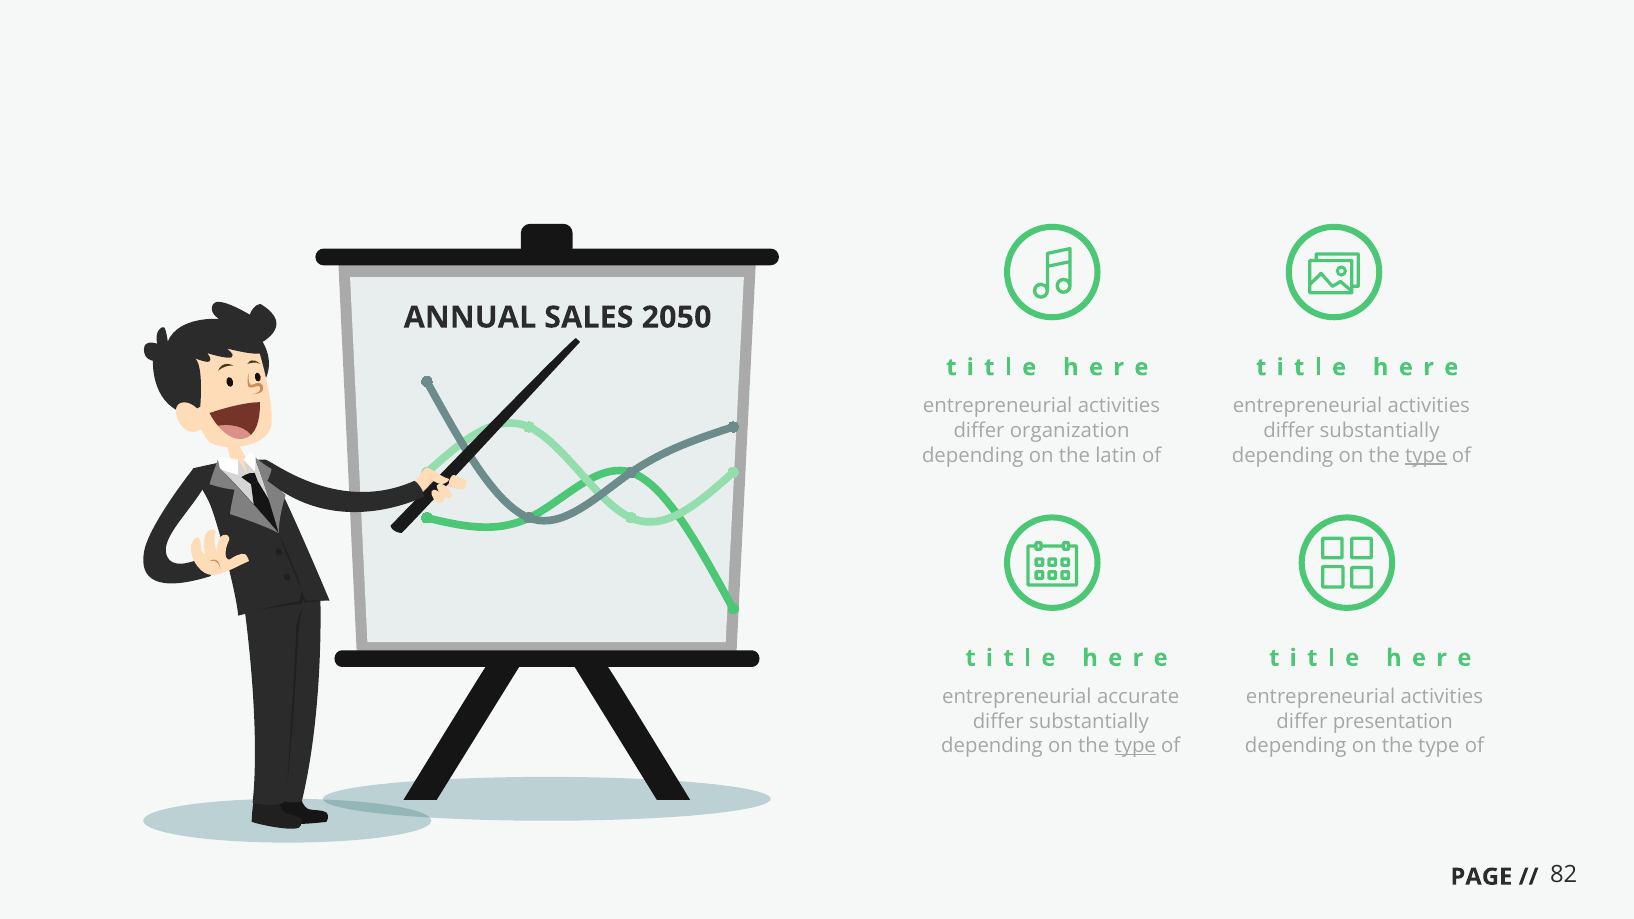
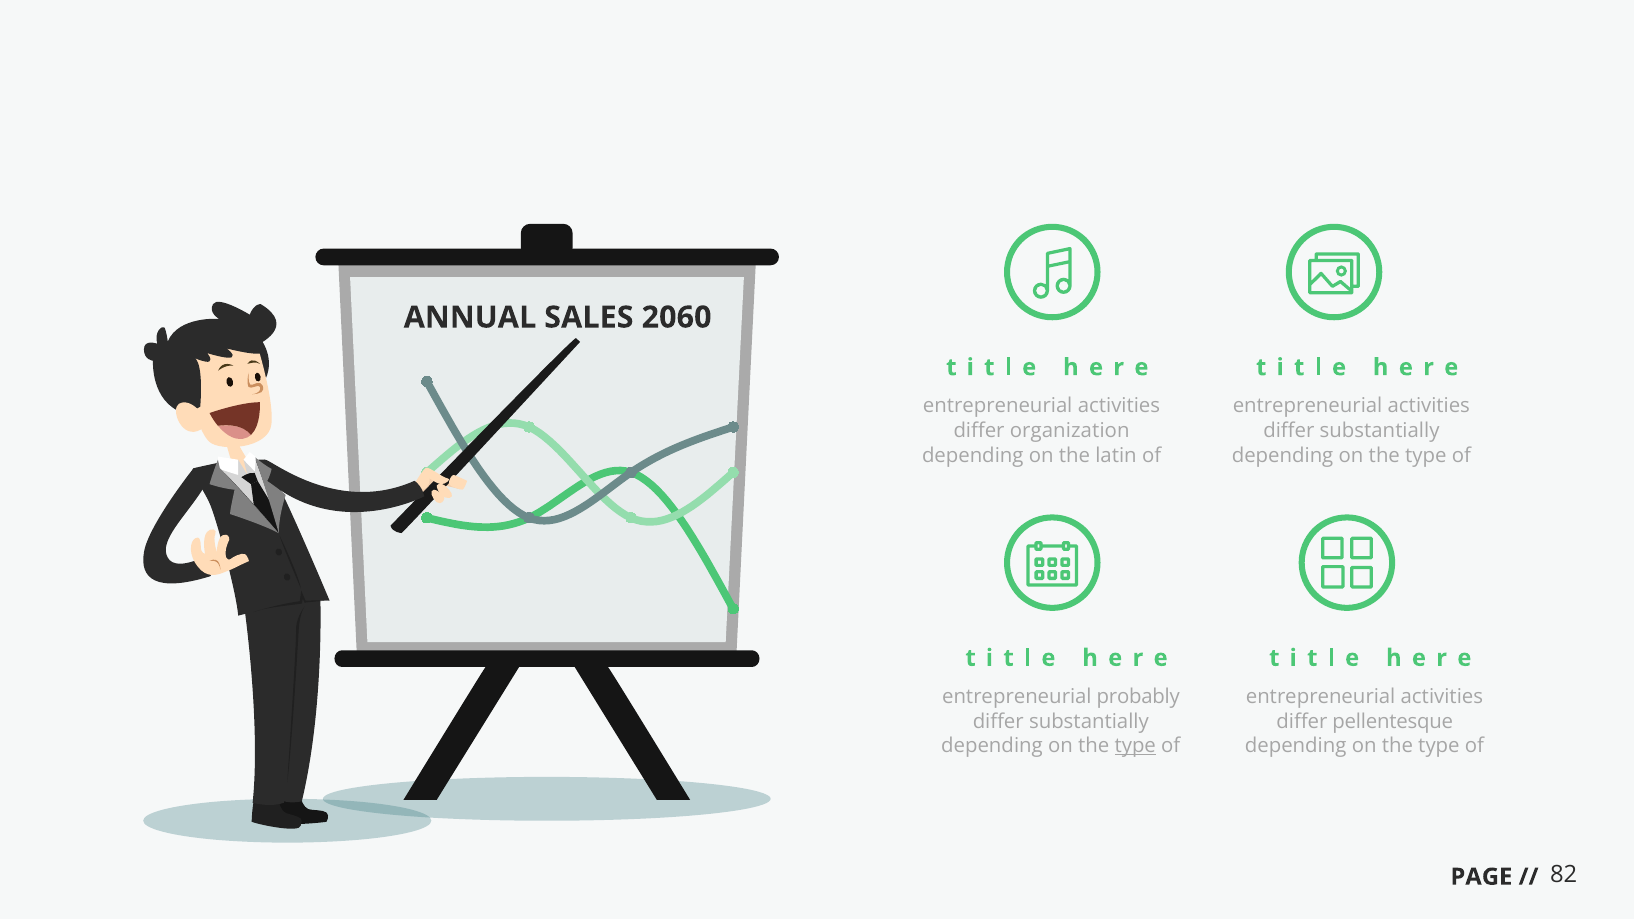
2050: 2050 -> 2060 (677, 317)
type underline: present -> none (1426, 455)
accurate: accurate -> probably (1138, 697)
presentation: presentation -> pellentesque (1393, 721)
